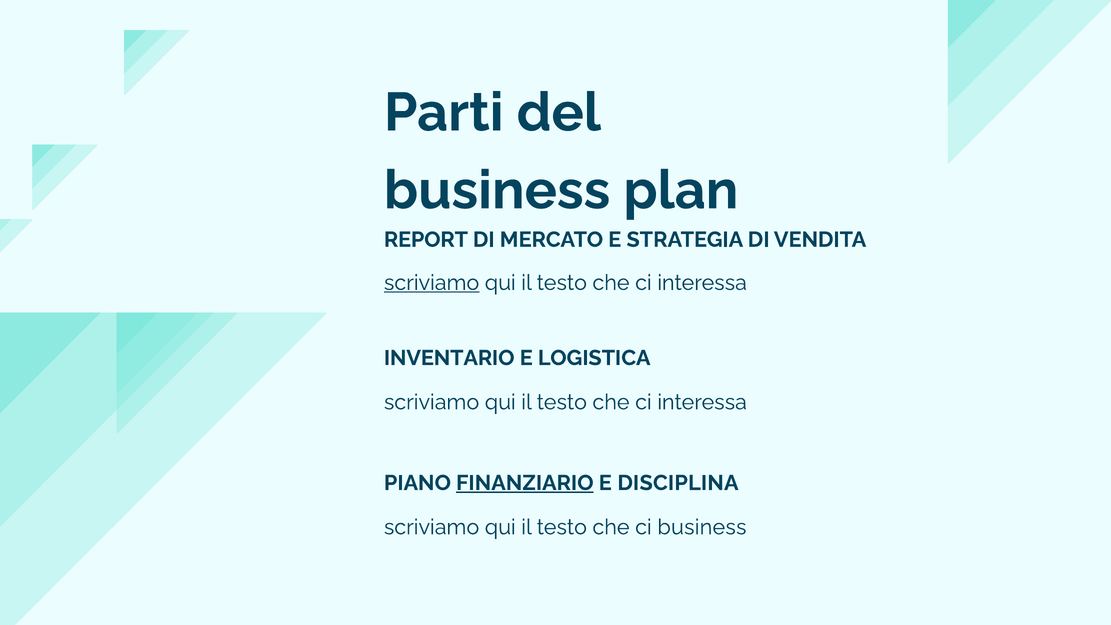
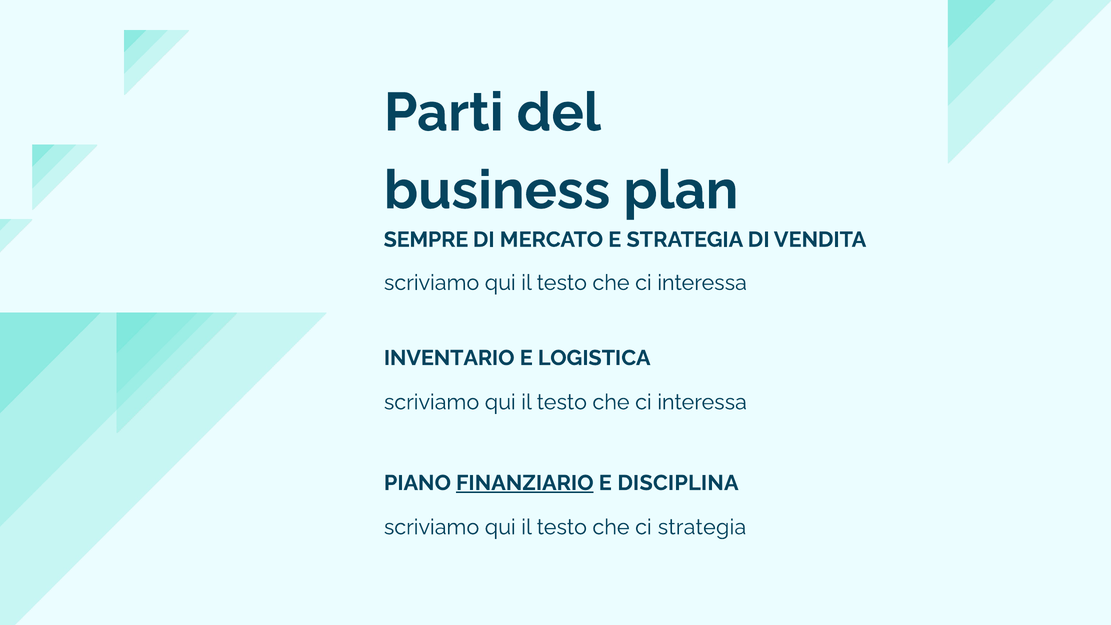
REPORT: REPORT -> SEMPRE (426, 240)
scriviamo underline: present -> none (432, 283)
ci business: business -> strategia (702, 527)
